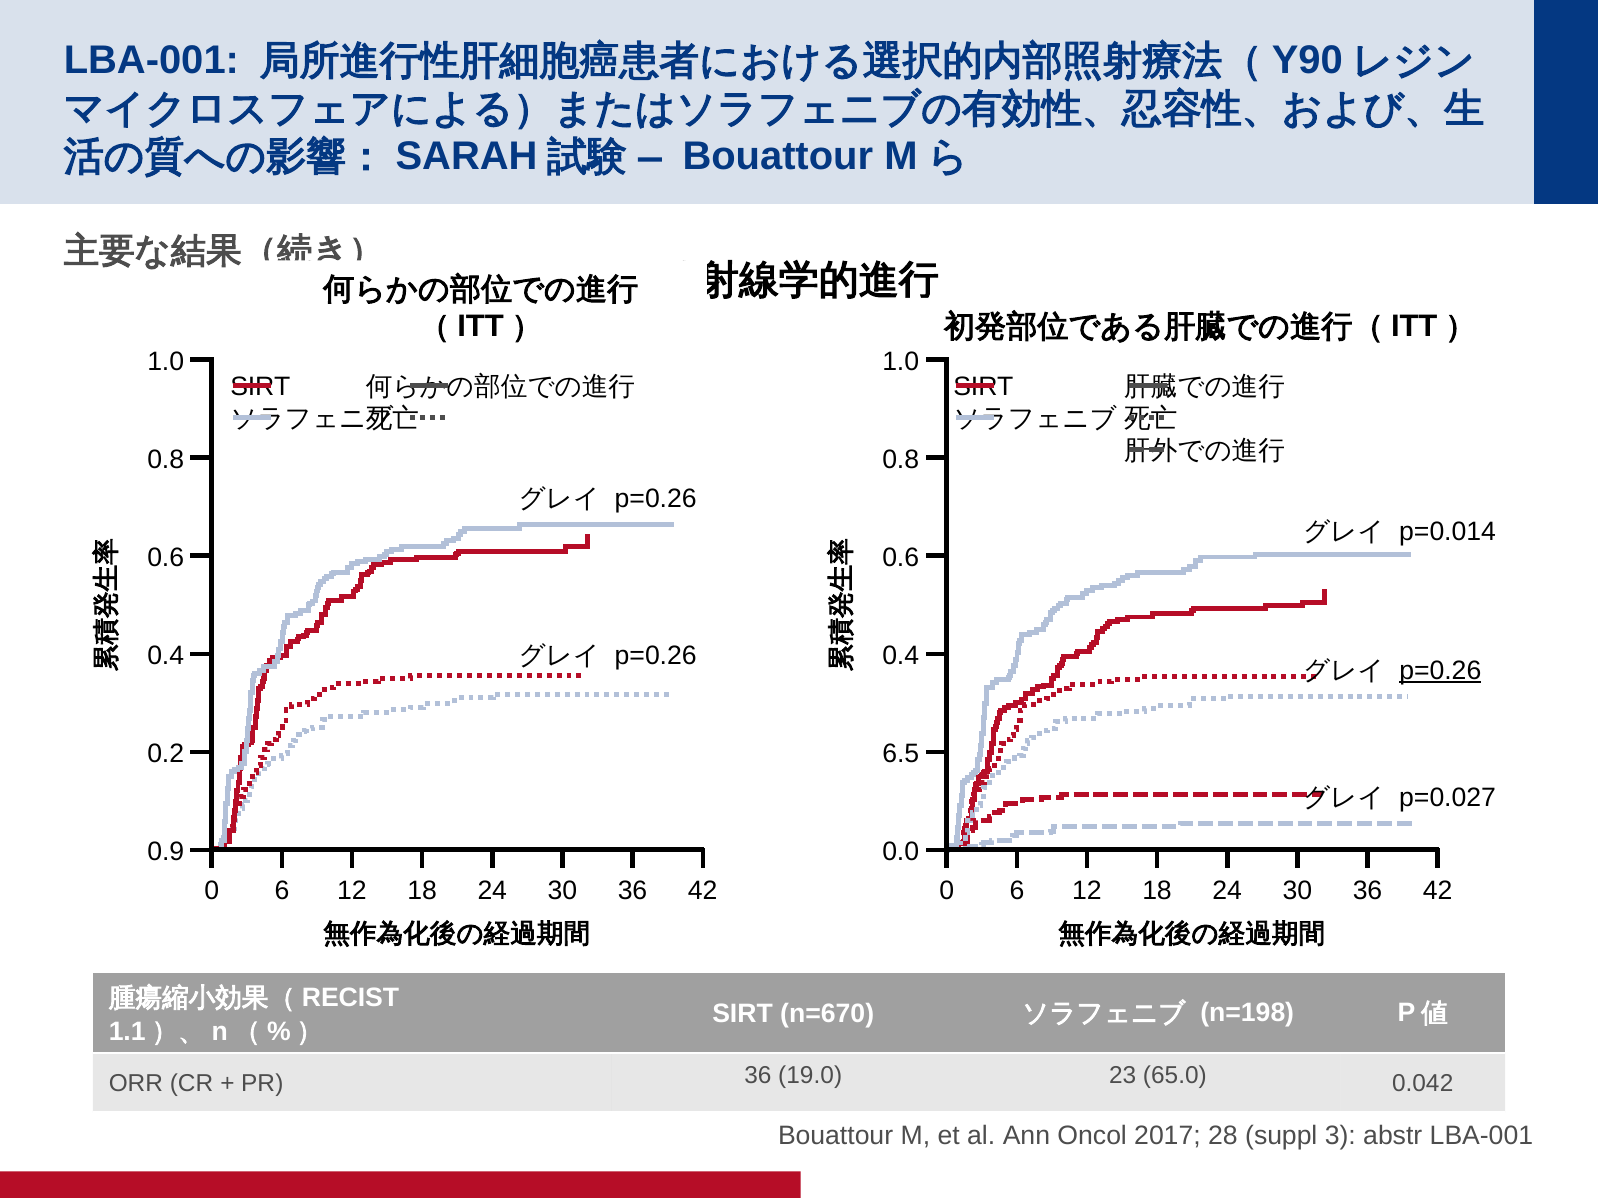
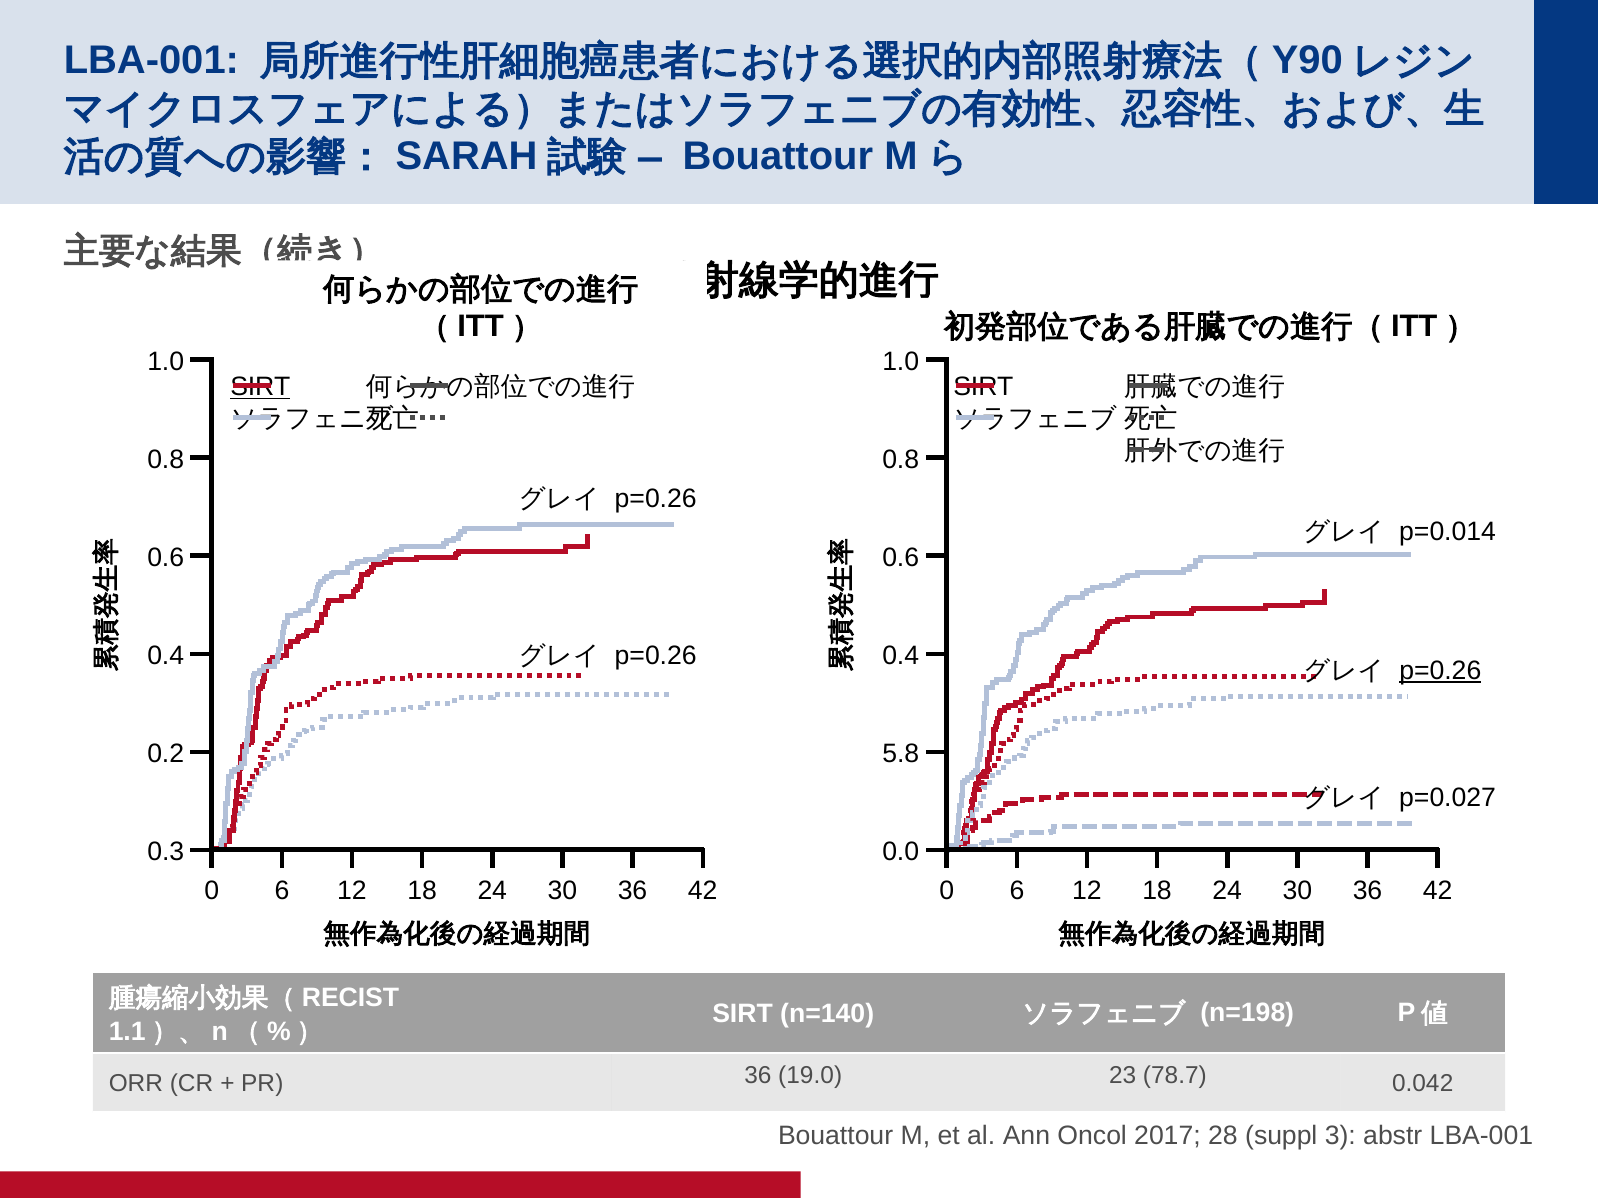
SIRT underline: none -> present (260, 387)
6.5: 6.5 -> 5.8 (901, 754)
0.9: 0.9 -> 0.3 (166, 852)
n=670: n=670 -> n=140 (827, 1014)
65.0: 65.0 -> 78.7 (1175, 1075)
